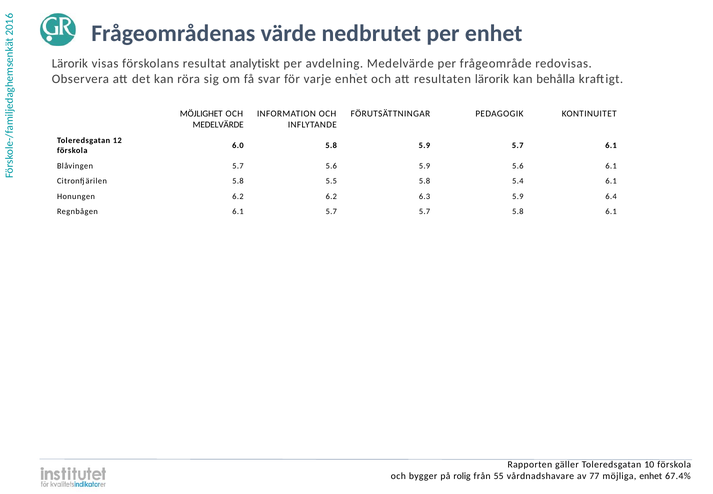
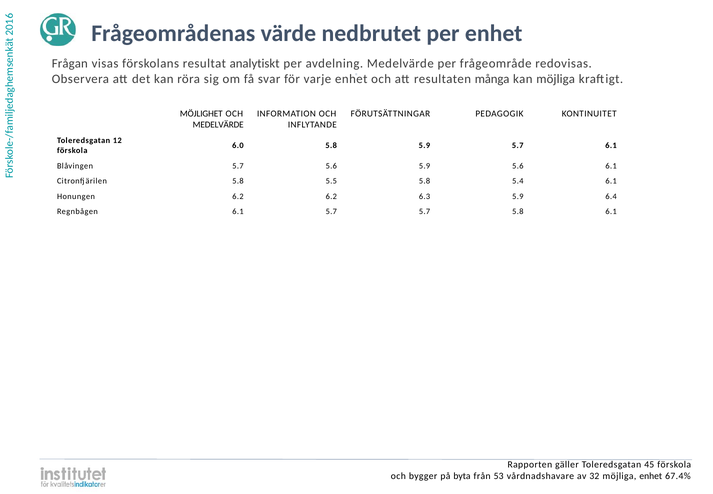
Lärorik: Lärorik -> Frågan (70, 64)
resultaten lärorik: lärorik -> många (492, 79)
kan behålla: behålla -> möjliga (556, 79)
10: 10 -> 45 (649, 464)
rolig: rolig -> byta (462, 476)
55: 55 -> 53 (499, 476)
77: 77 -> 32 (594, 476)
